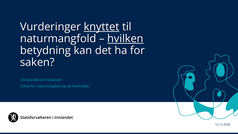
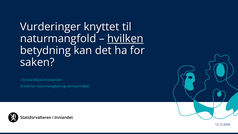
knyttet underline: present -> none (102, 27)
